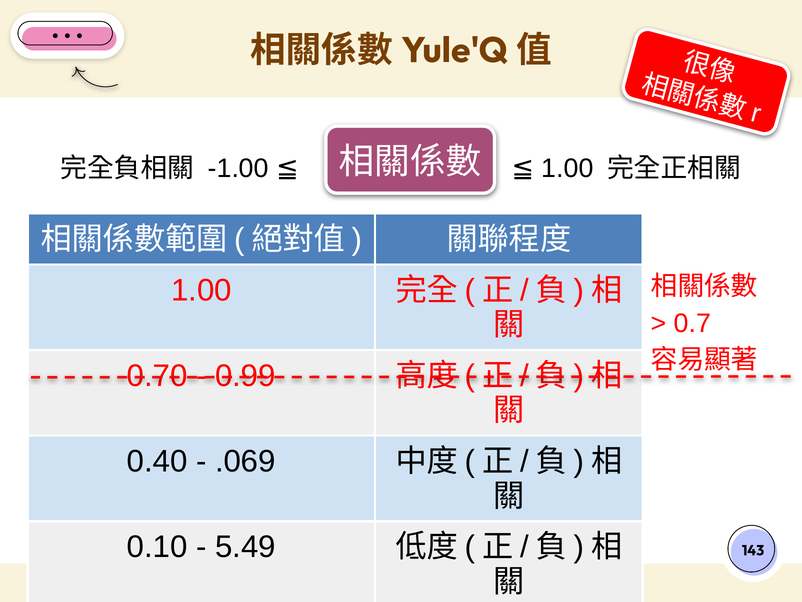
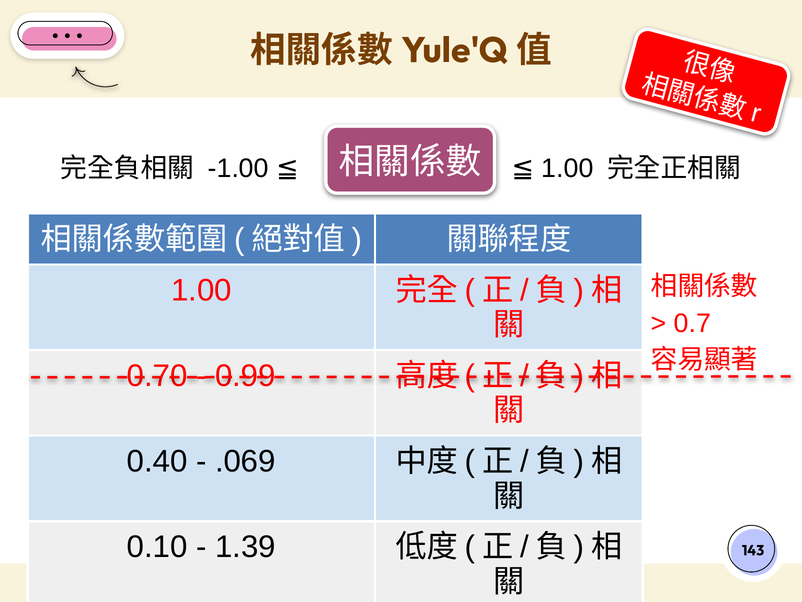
5.49: 5.49 -> 1.39 (245, 547)
